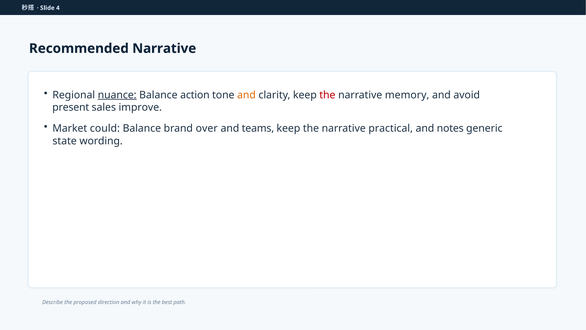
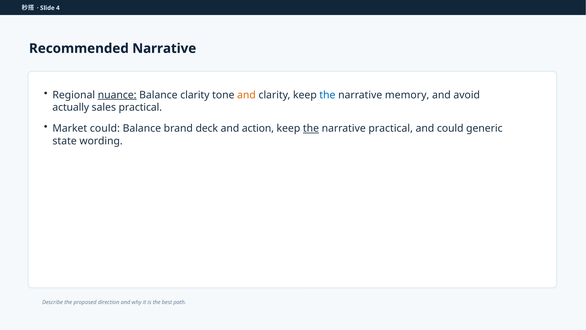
Balance action: action -> clarity (195, 95)
the colour: red -> blue (327, 95)
present: present -> actually (71, 107)
sales improve: improve -> practical (140, 107)
over: over -> deck (207, 128)
teams: teams -> action (258, 128)
the underline: none -> present (311, 128)
and notes: notes -> could (450, 128)
